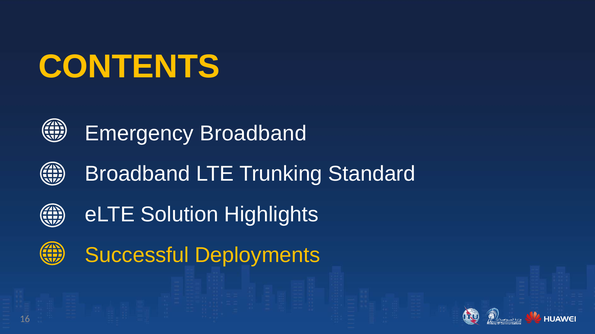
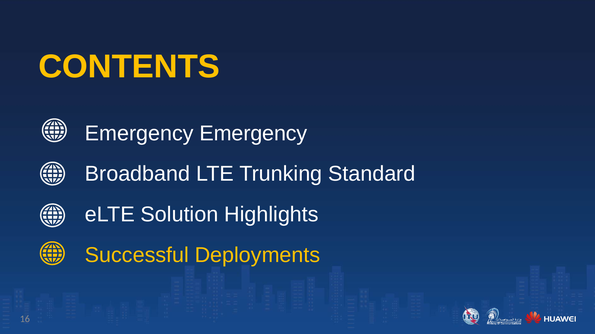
Emergency Broadband: Broadband -> Emergency (253, 134)
